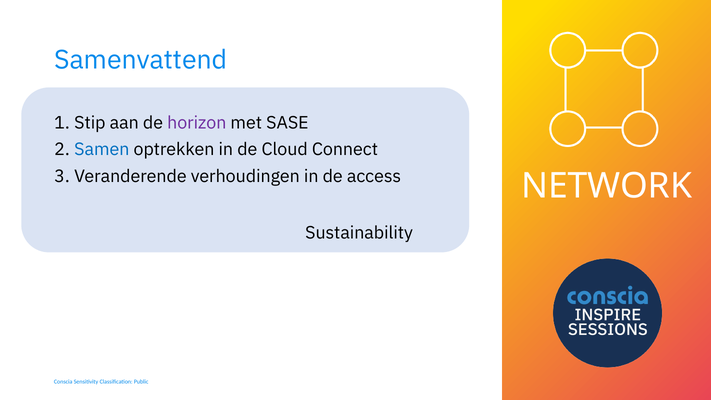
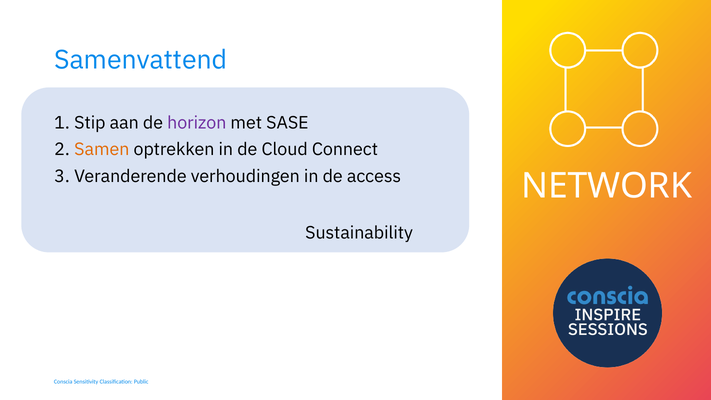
Samen colour: blue -> orange (102, 150)
